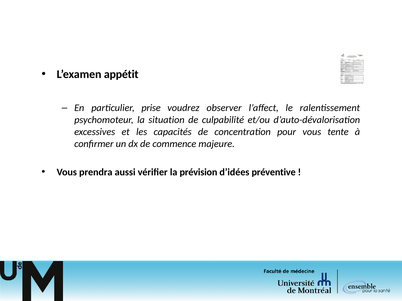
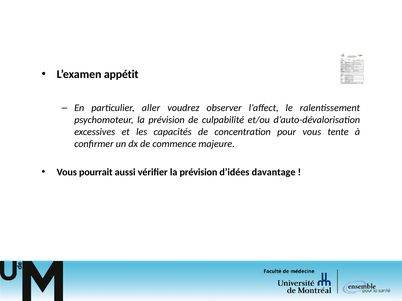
prise: prise -> aller (151, 108)
psychomoteur la situation: situation -> prévision (167, 120)
prendra: prendra -> pourrait (96, 172)
préventive: préventive -> davantage (274, 172)
